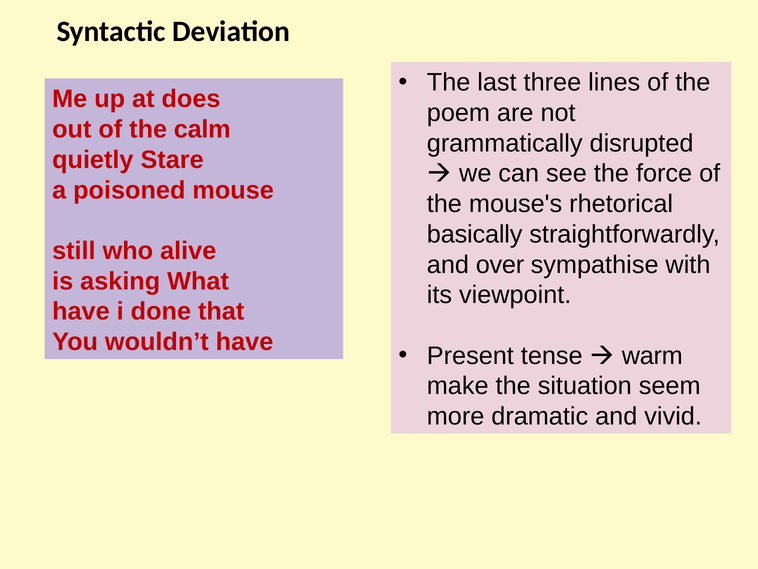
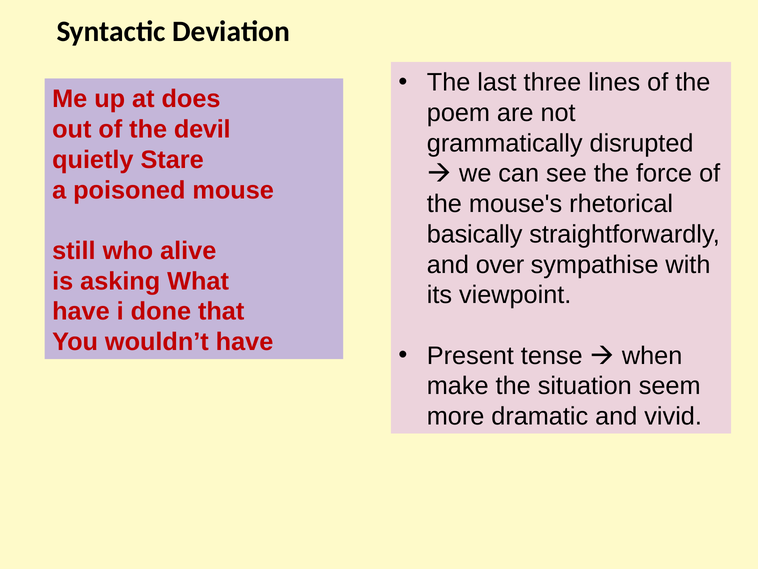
calm: calm -> devil (202, 129)
warm: warm -> when (652, 355)
